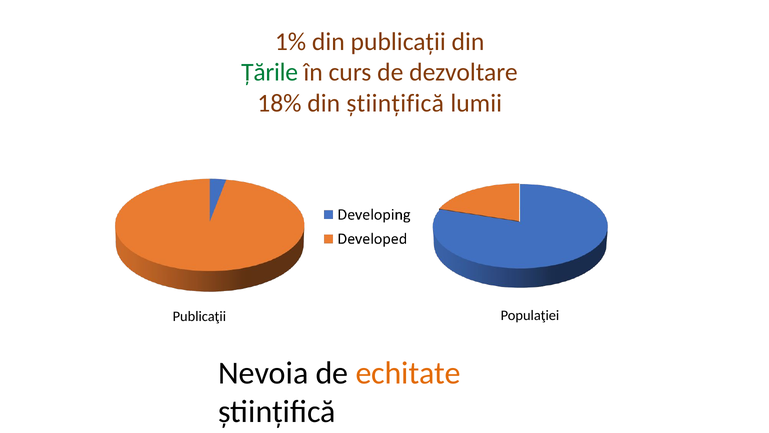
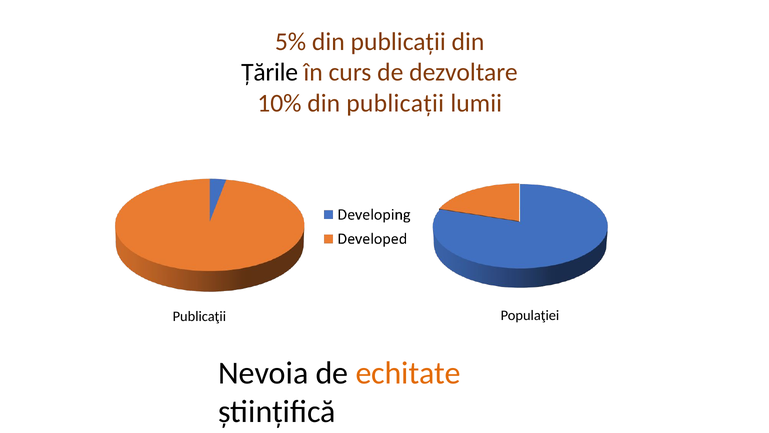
1%: 1% -> 5% (291, 42)
Țările colour: green -> black (270, 72)
18%: 18% -> 10% (279, 103)
științifică: științifică -> publicații (395, 103)
